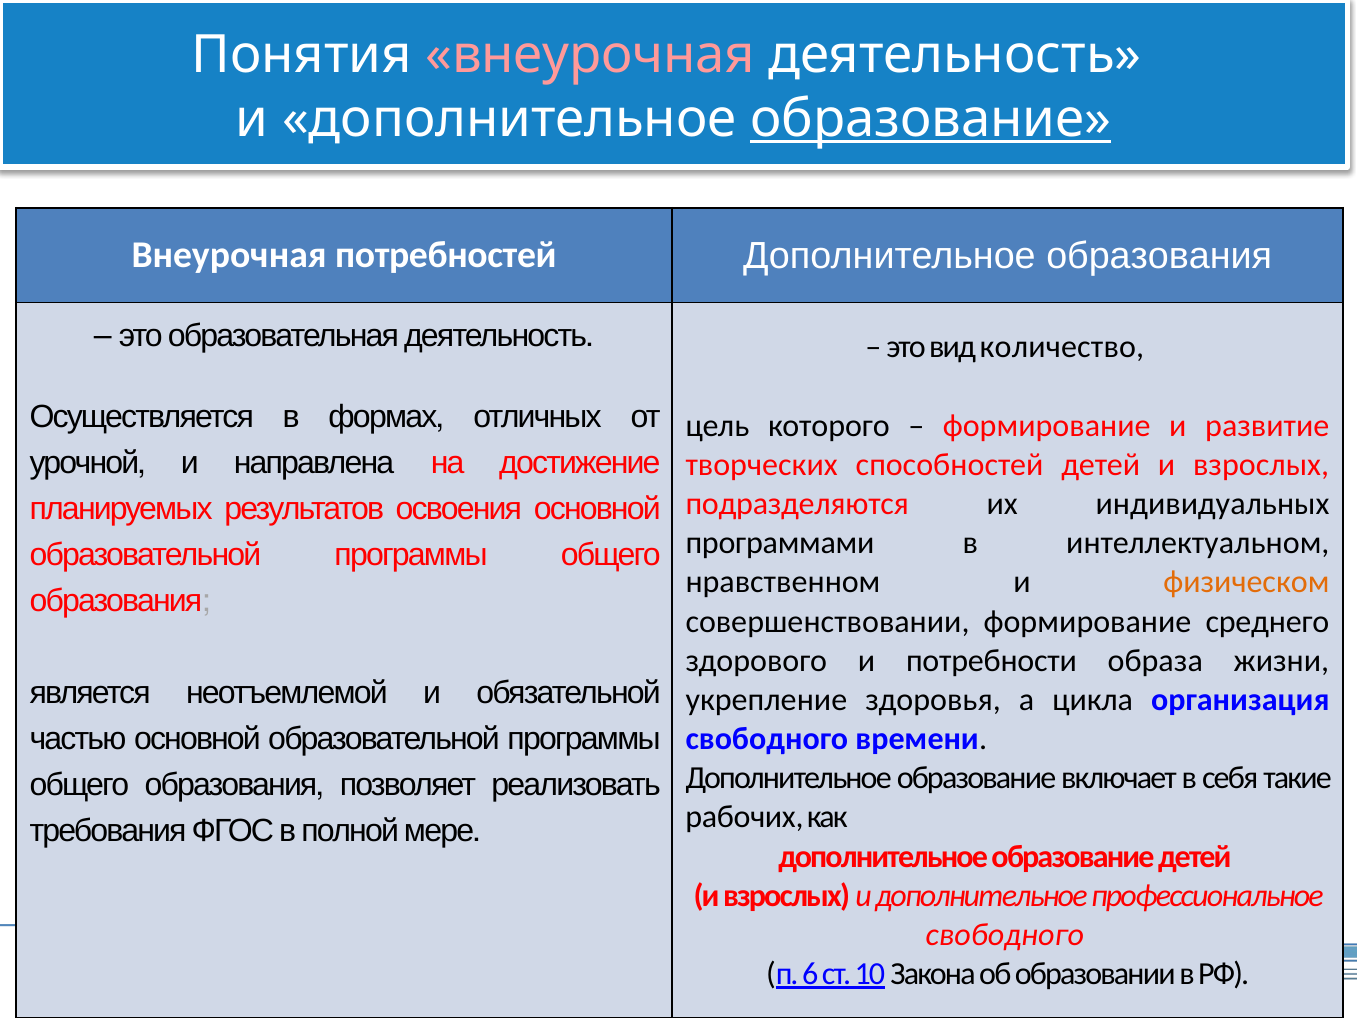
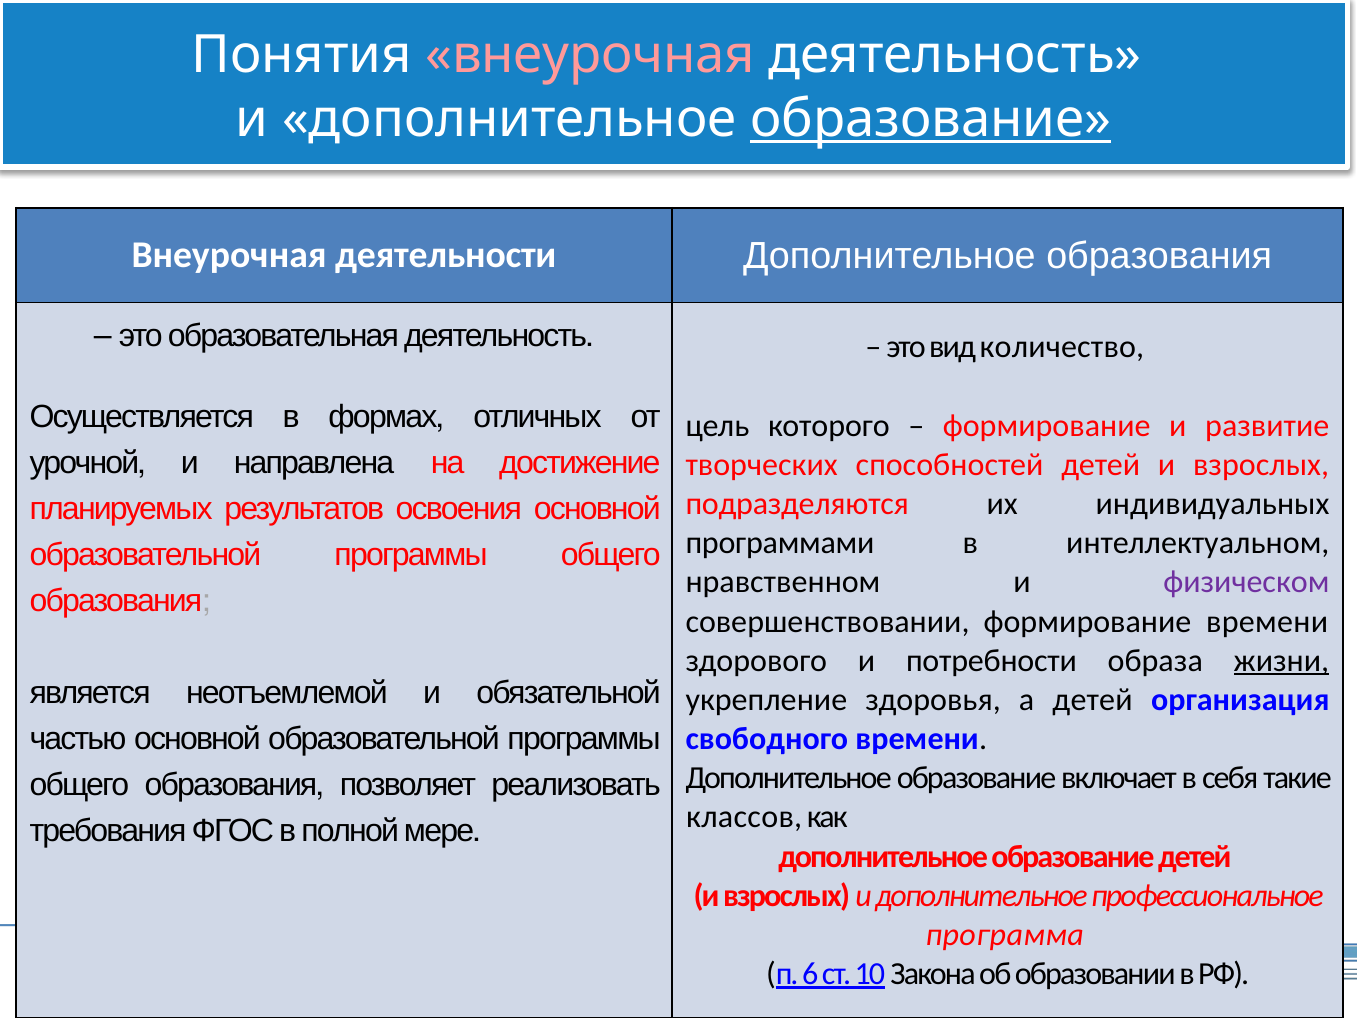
потребностей: потребностей -> деятельности (446, 255)
физическом colour: orange -> purple (1246, 582)
формирование среднего: среднего -> времени (1267, 621)
жизни underline: none -> present (1281, 660)
а цикла: цикла -> детей (1093, 700)
рабочих: рабочих -> классов (744, 817)
свободного: свободного -> программа (1005, 935)
